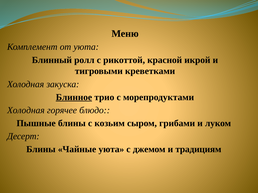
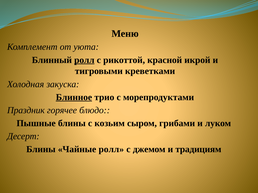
ролл underline: none -> present (84, 60)
Холодная: Холодная -> Праздник (26, 110)
Чайные уюта: уюта -> ролл (111, 150)
